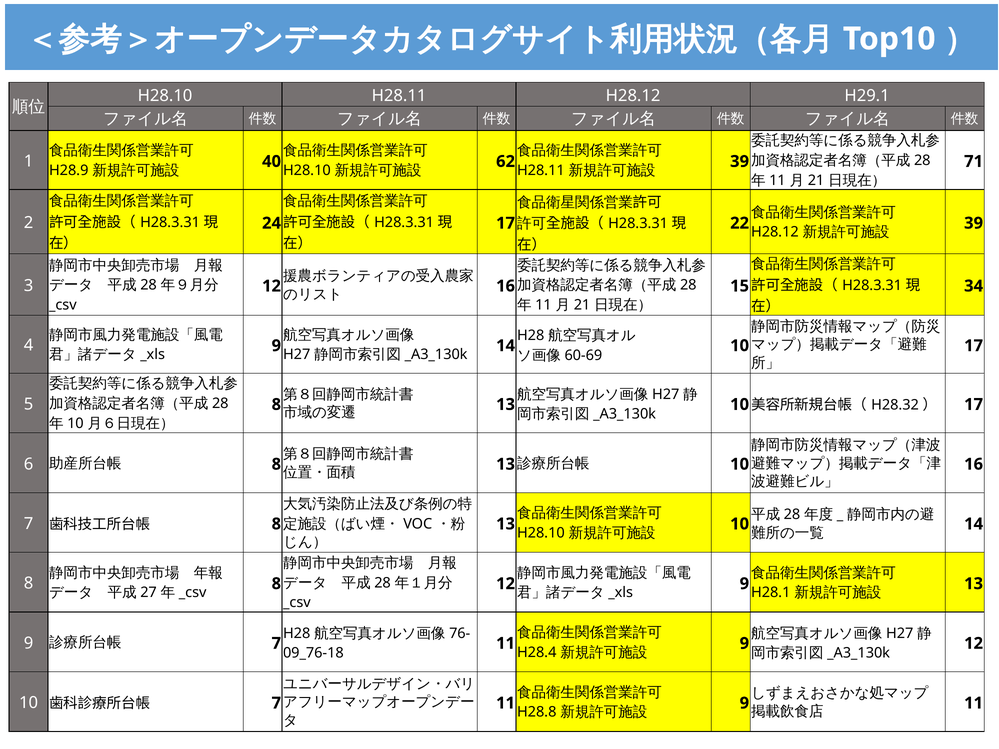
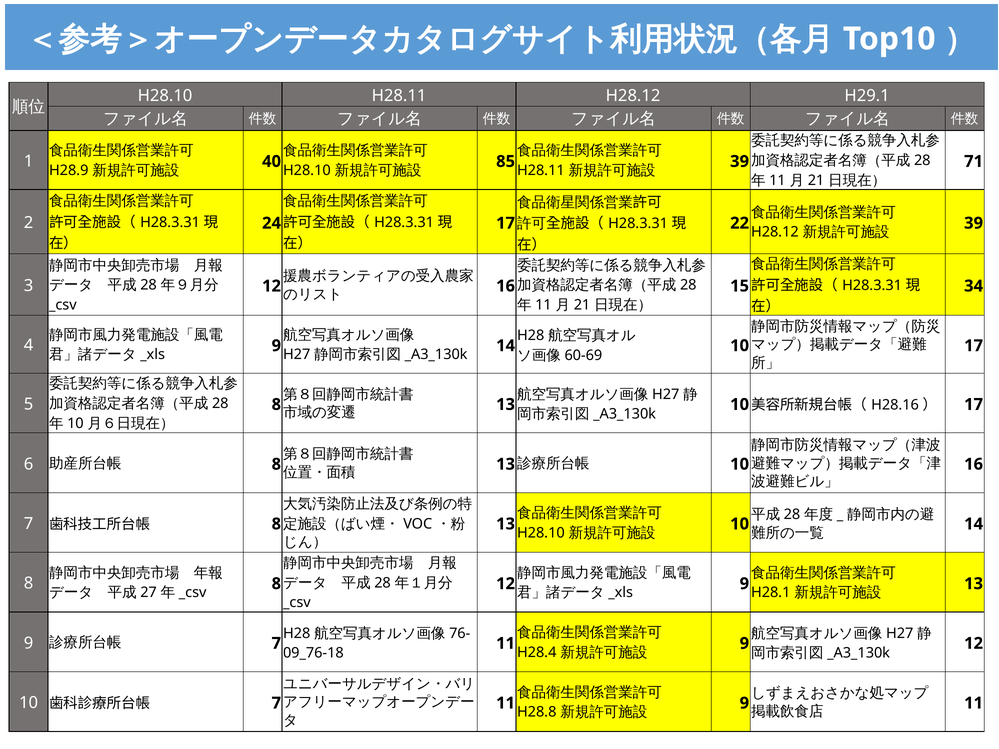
62: 62 -> 85 (506, 162)
H28.32: H28.32 -> H28.16 (895, 405)
